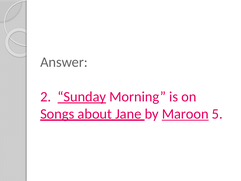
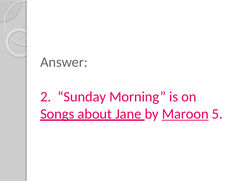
Sunday underline: present -> none (82, 97)
